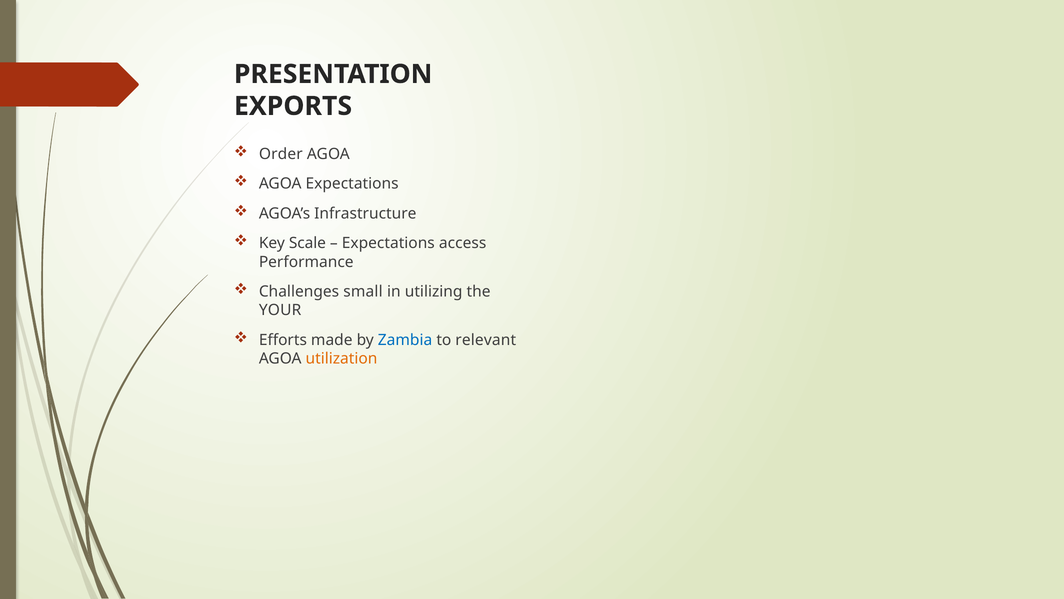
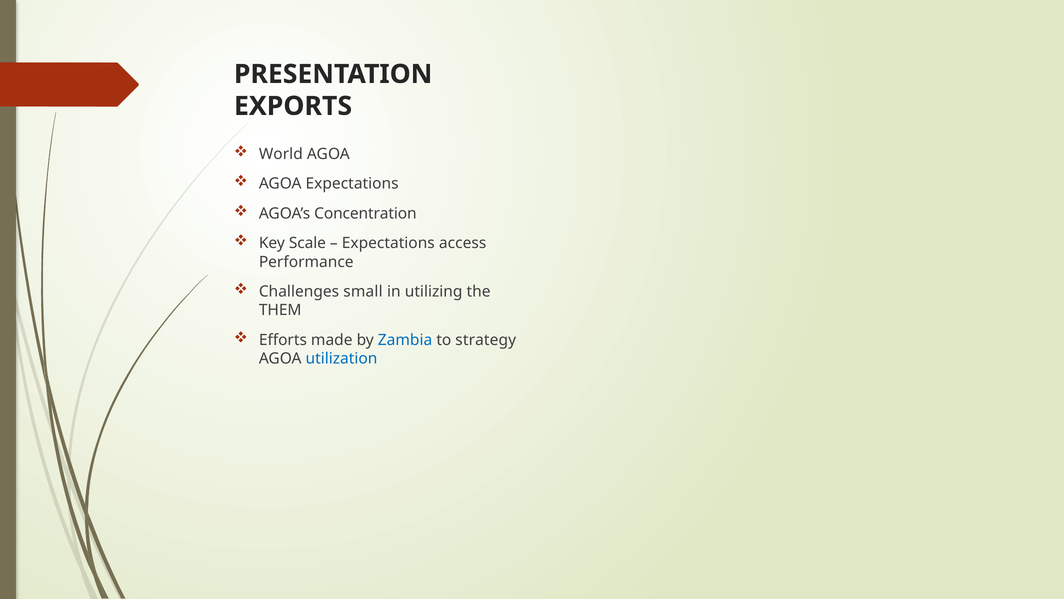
Order: Order -> World (281, 154)
Infrastructure: Infrastructure -> Concentration (365, 213)
YOUR: YOUR -> THEM (280, 310)
relevant: relevant -> strategy (486, 340)
utilization colour: orange -> blue (341, 358)
